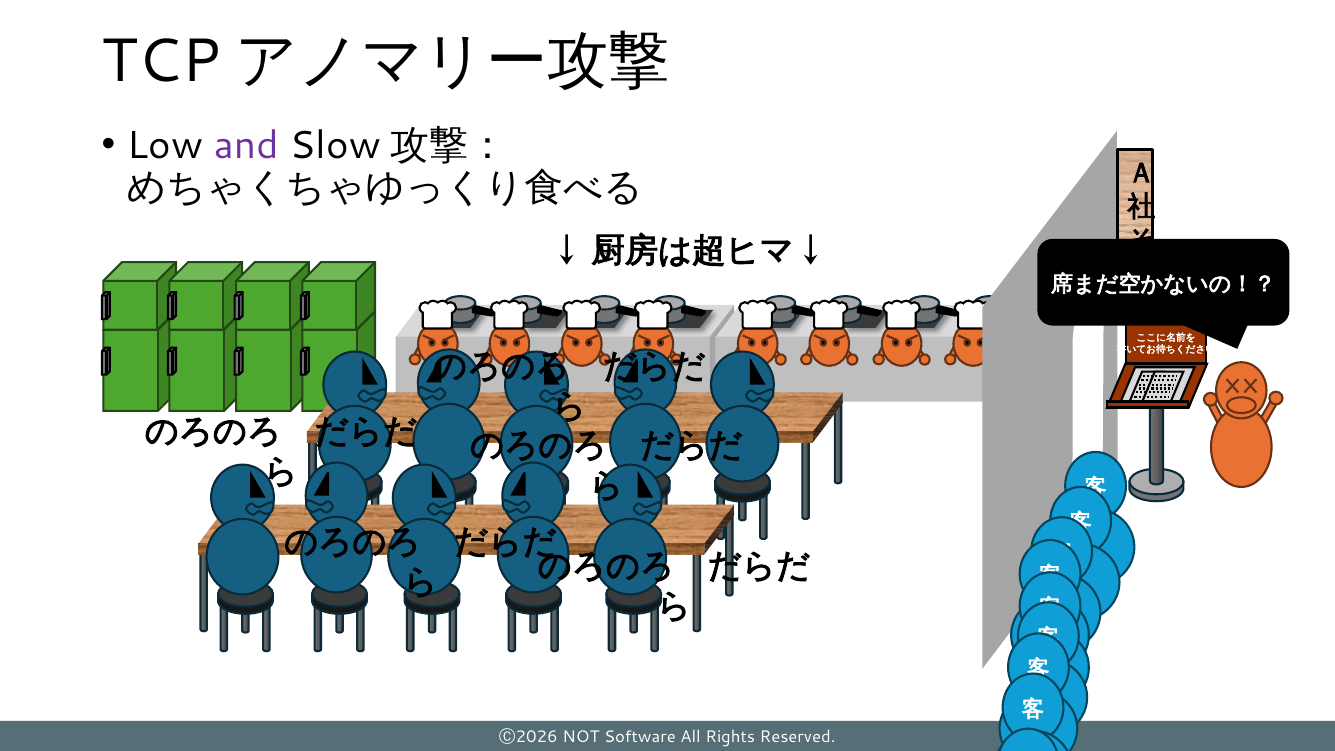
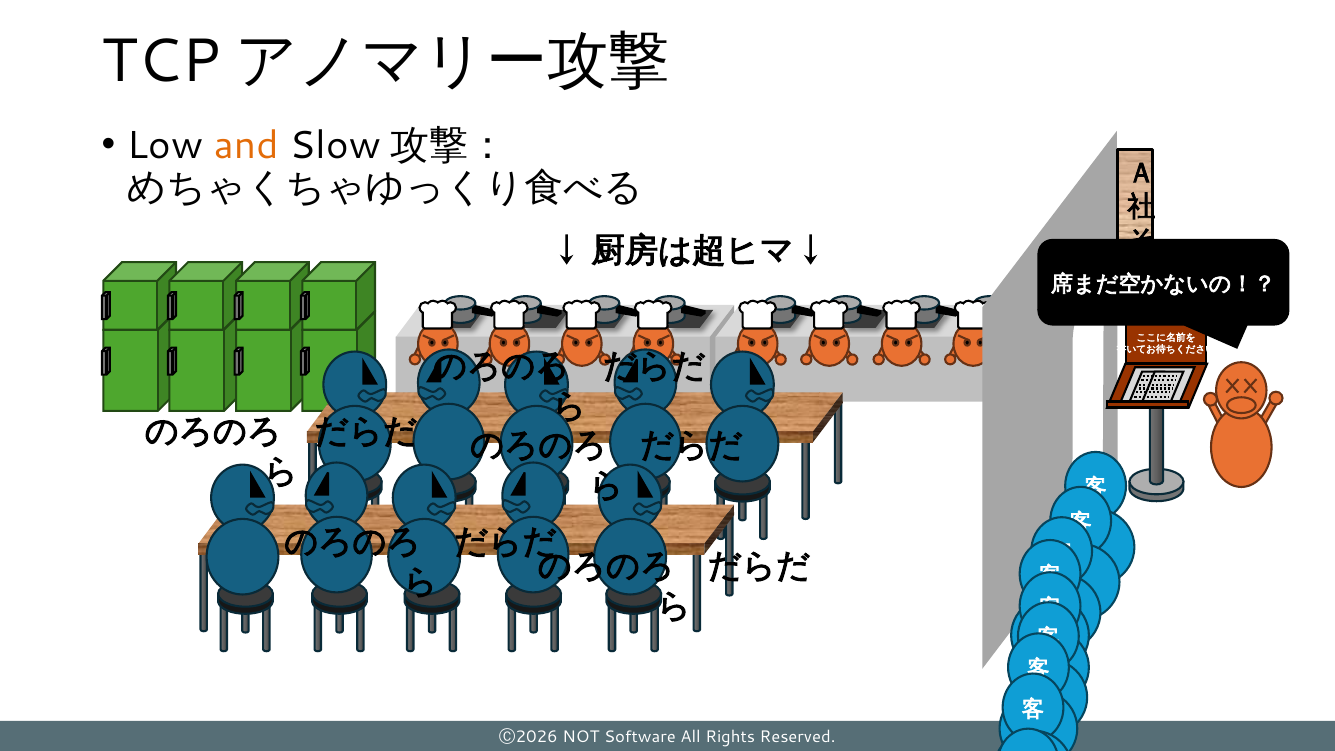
and colour: purple -> orange (246, 145)
